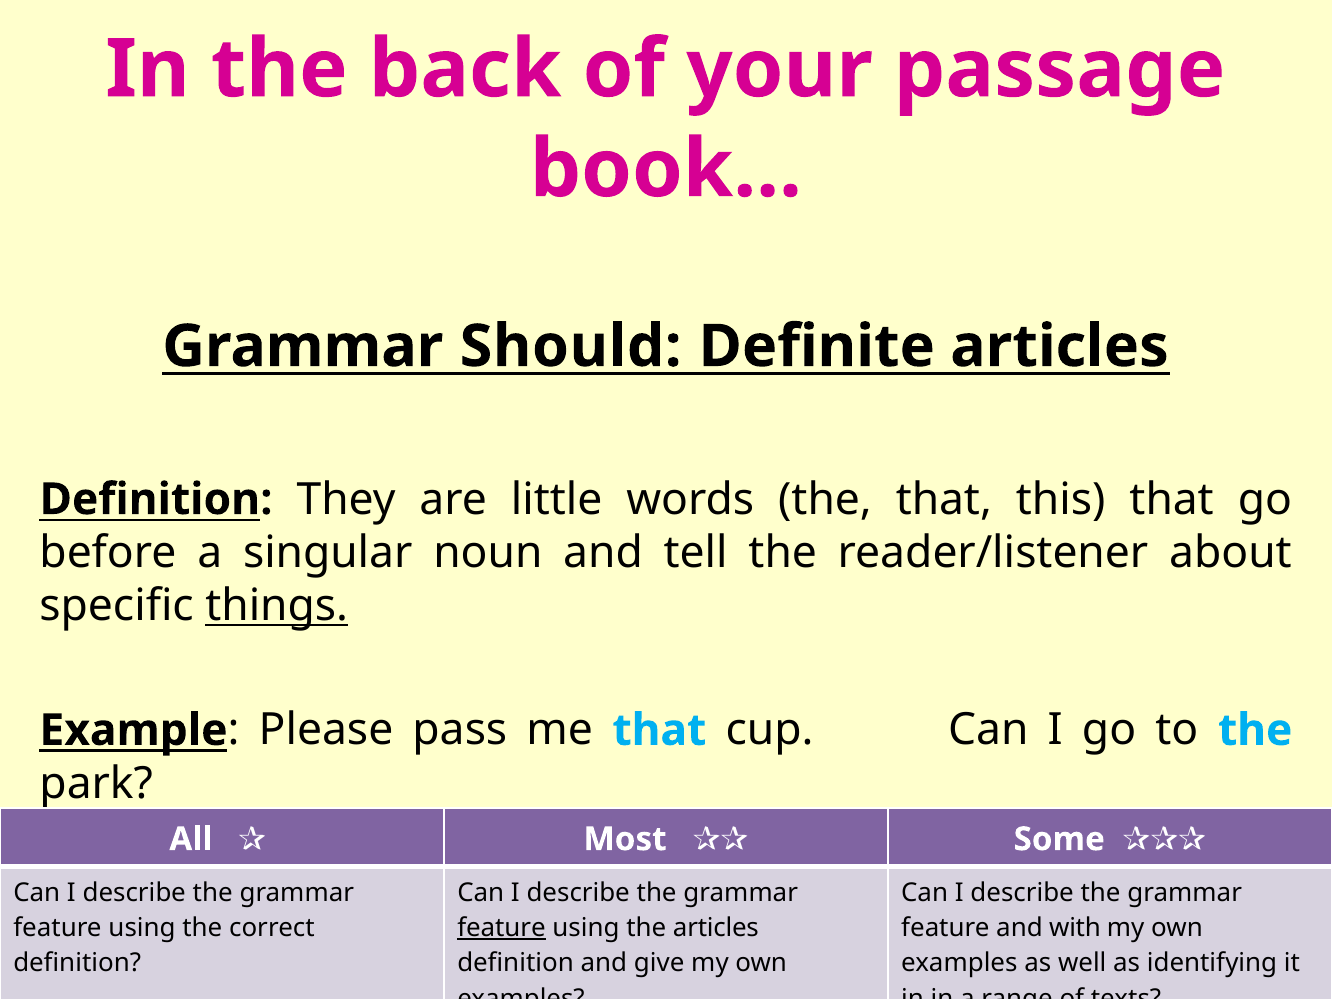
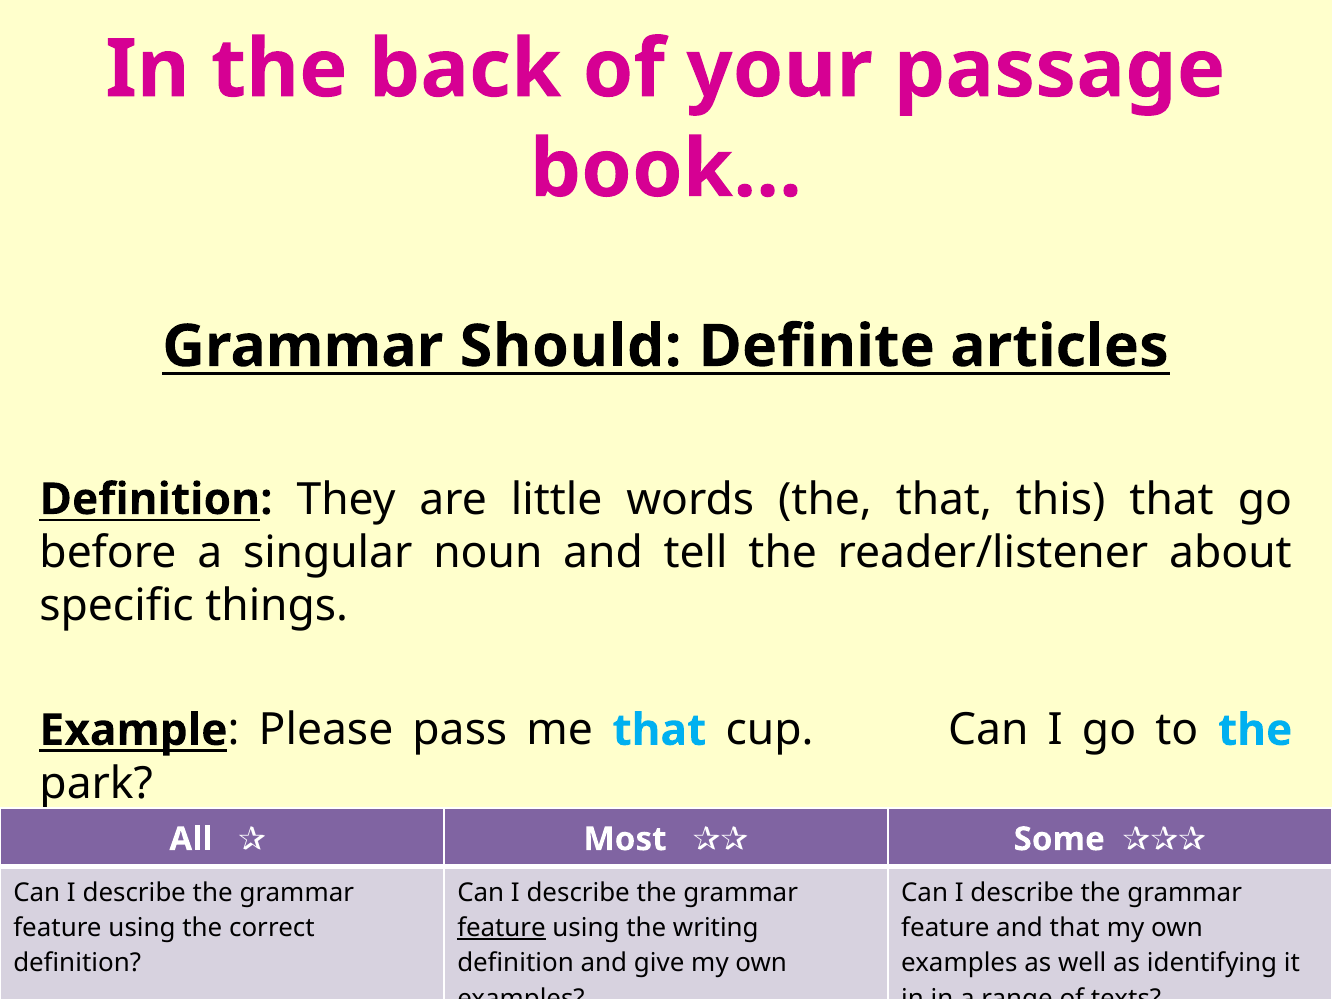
things underline: present -> none (277, 606)
the articles: articles -> writing (716, 928)
and with: with -> that (1075, 928)
